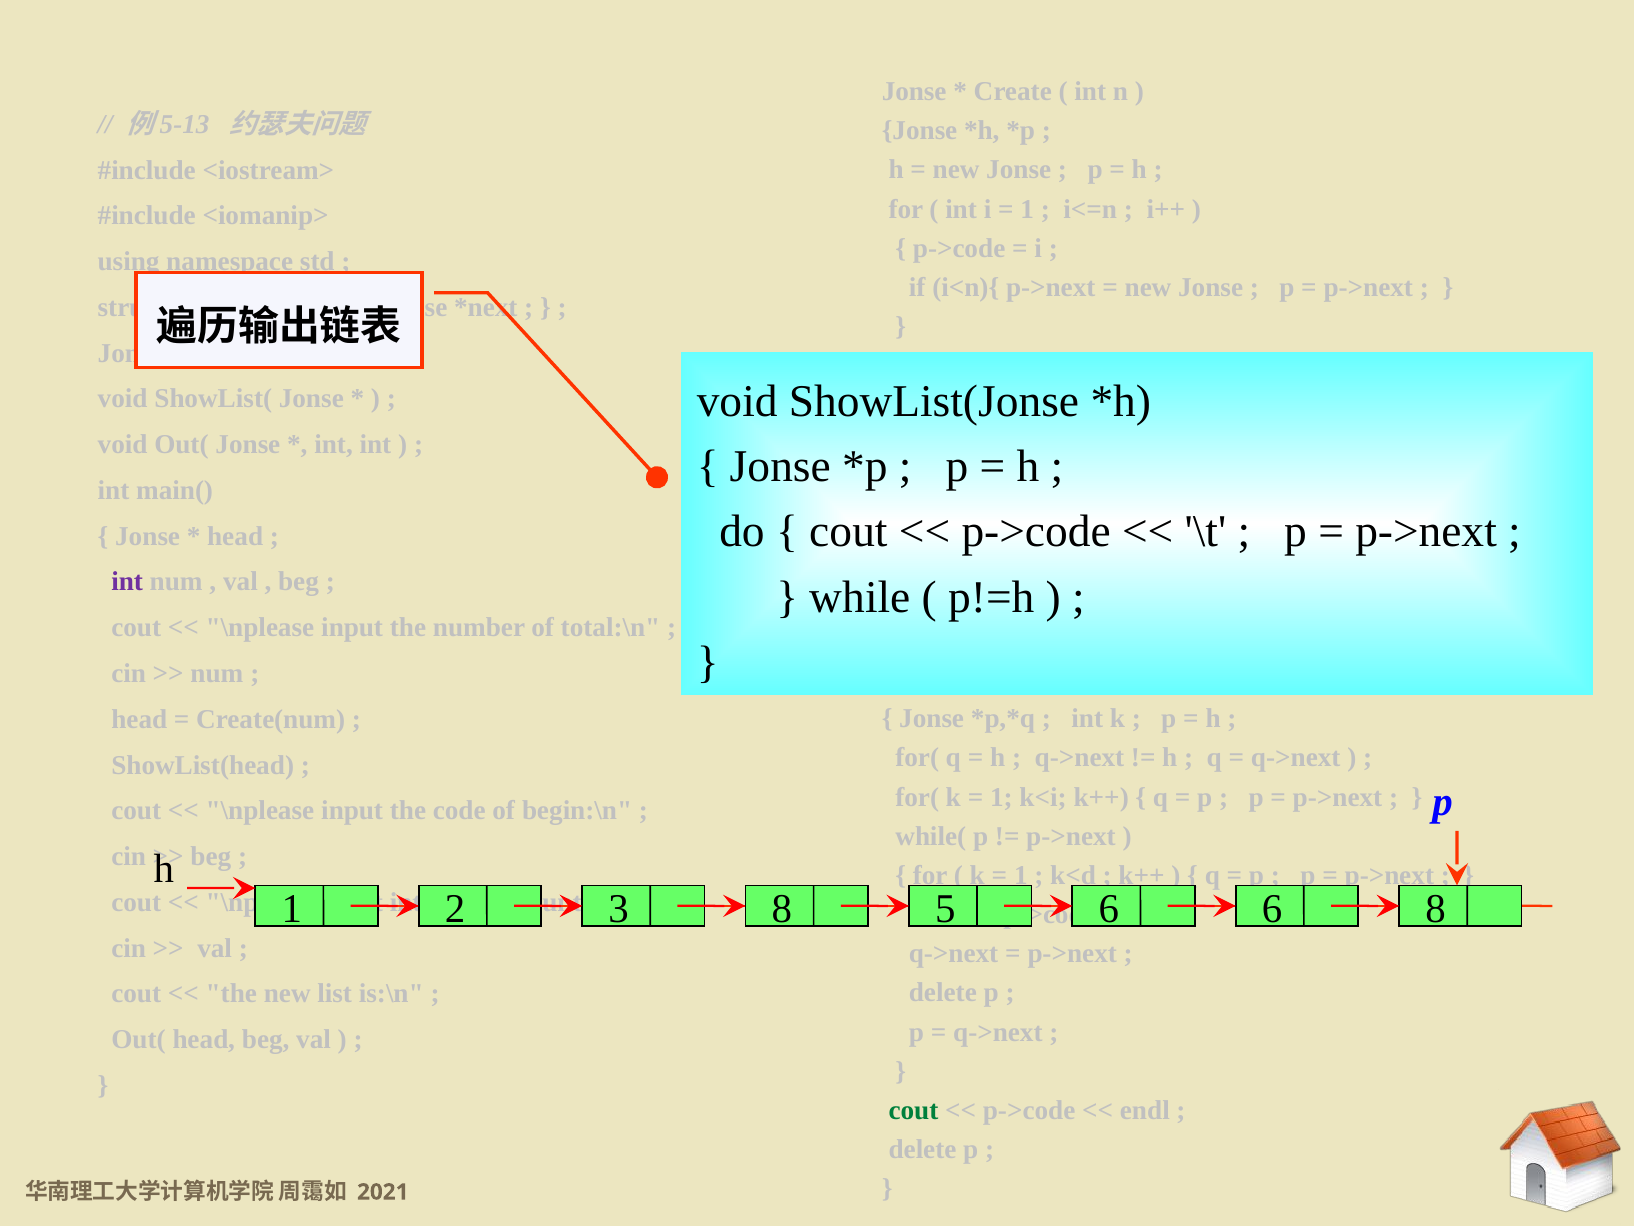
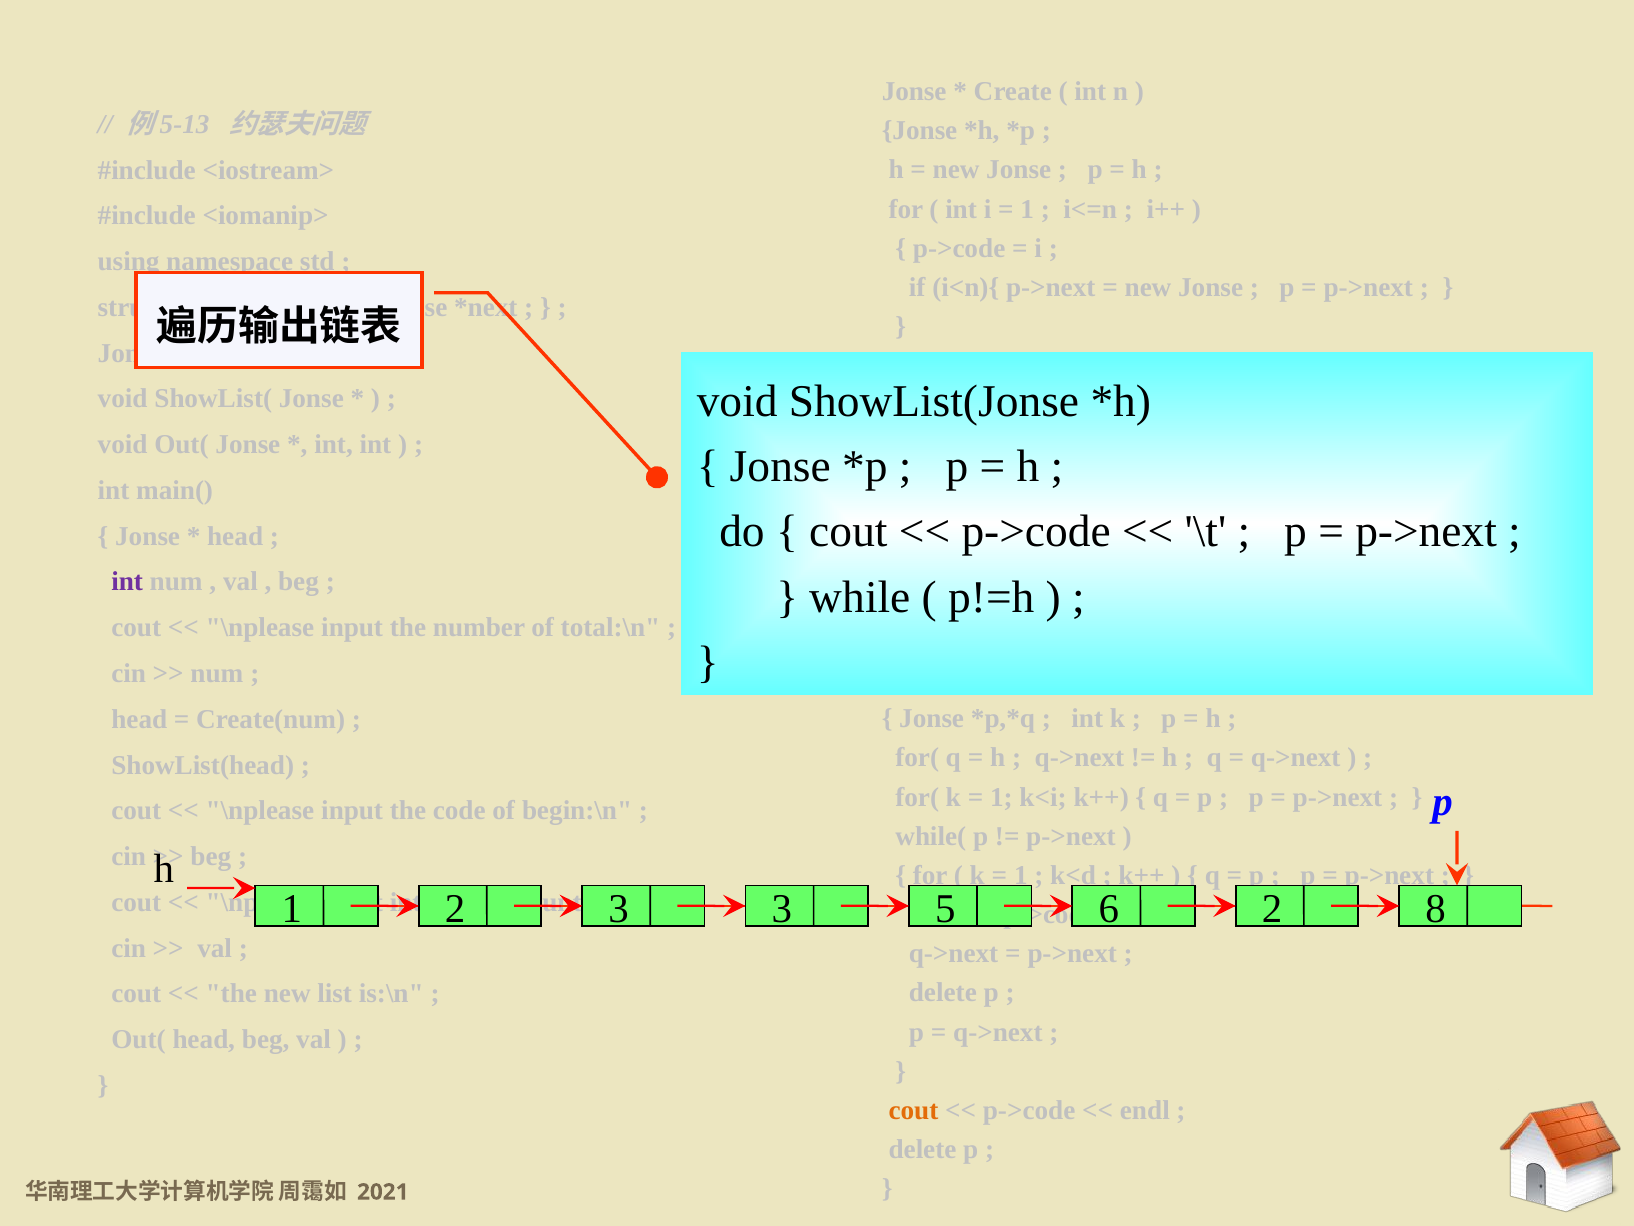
8: 8 -> 3 (782, 908)
6: 6 -> 2 (1272, 908)
cout colour: green -> orange (914, 1110)
